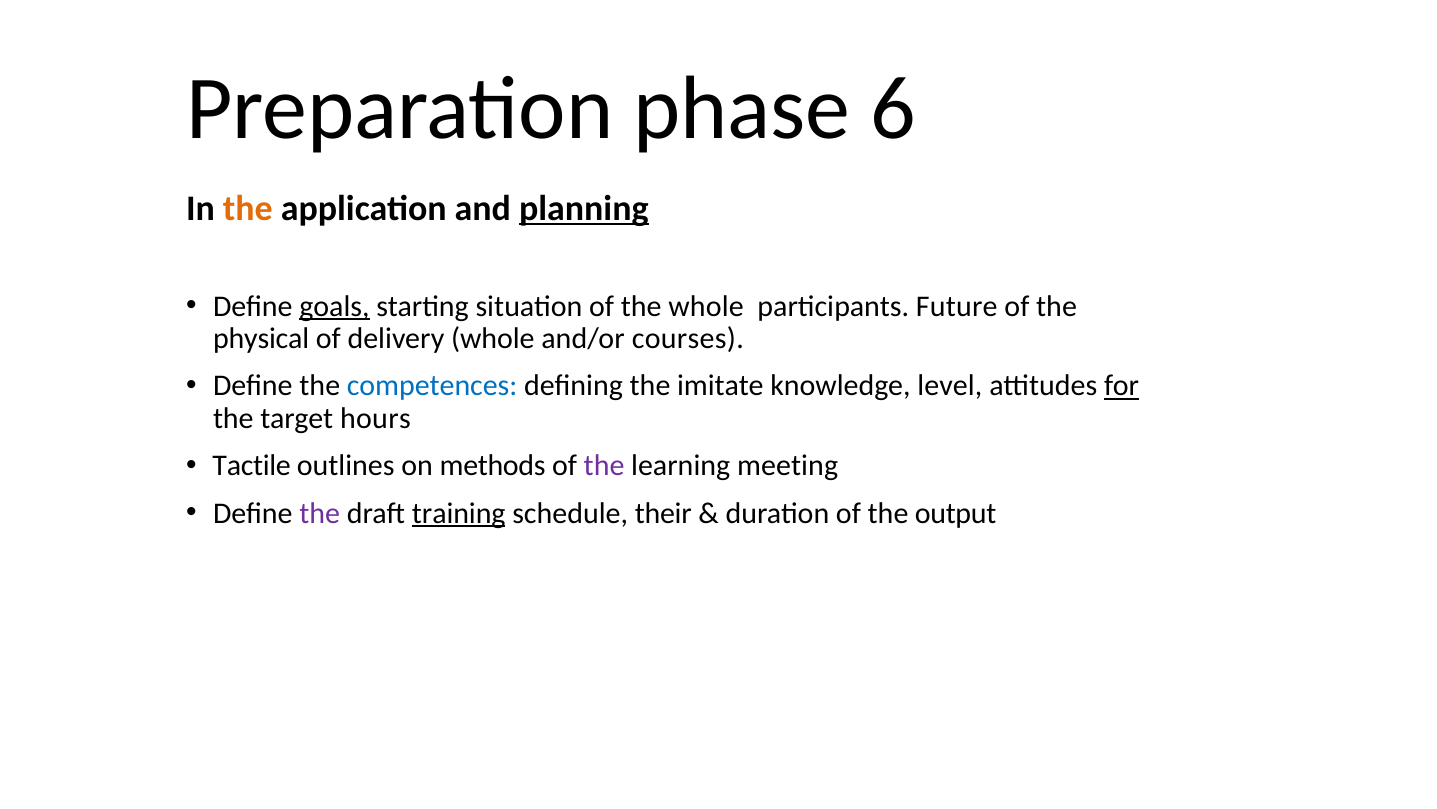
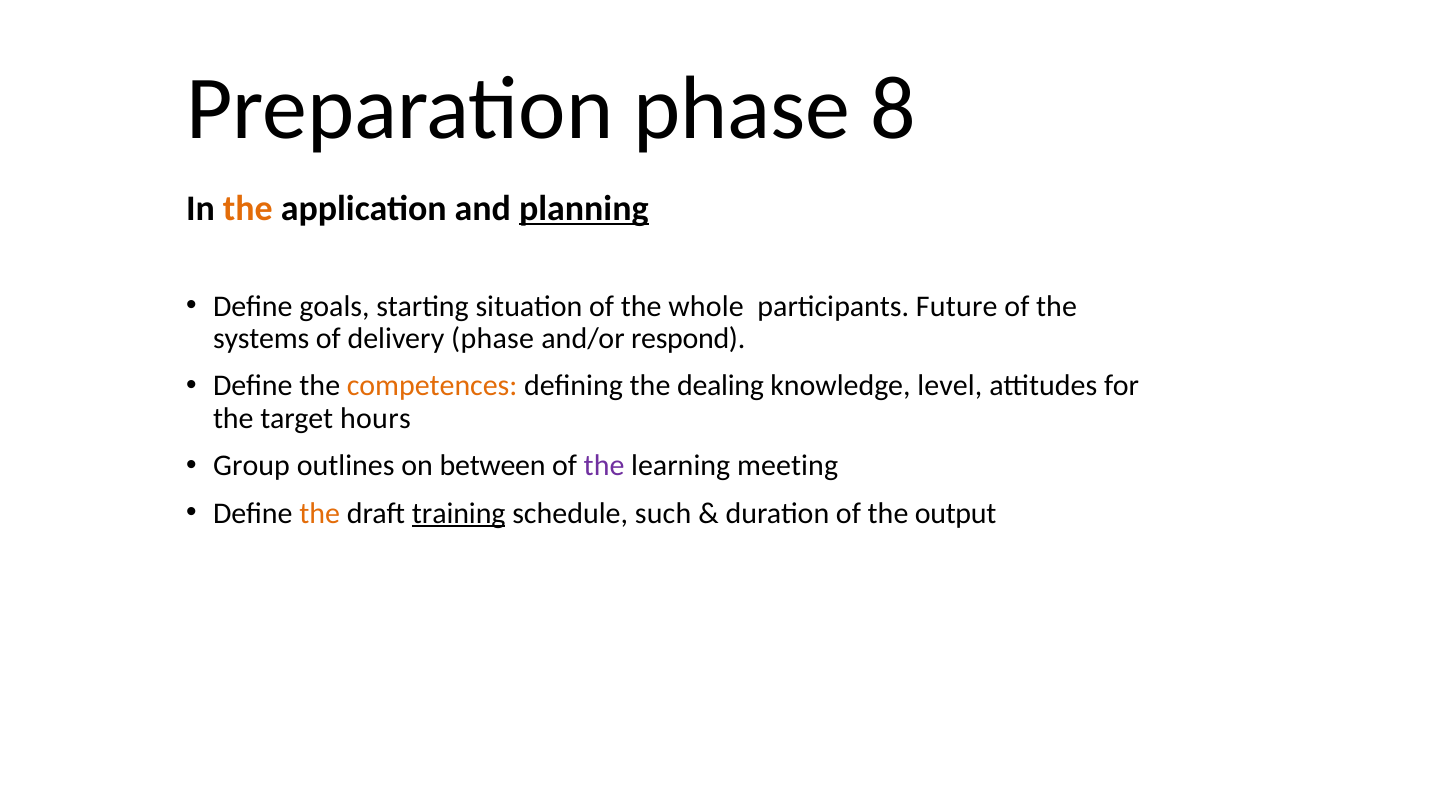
6: 6 -> 8 (894, 109)
goals underline: present -> none (334, 306)
physical: physical -> systems (261, 338)
delivery whole: whole -> phase (493, 338)
courses: courses -> respond (688, 338)
competences colour: blue -> orange (432, 386)
imitate: imitate -> dealing (721, 386)
for underline: present -> none (1122, 386)
Tactile: Tactile -> Group (251, 465)
methods: methods -> between (493, 465)
the colour: purple -> orange (320, 513)
their: their -> such (663, 513)
